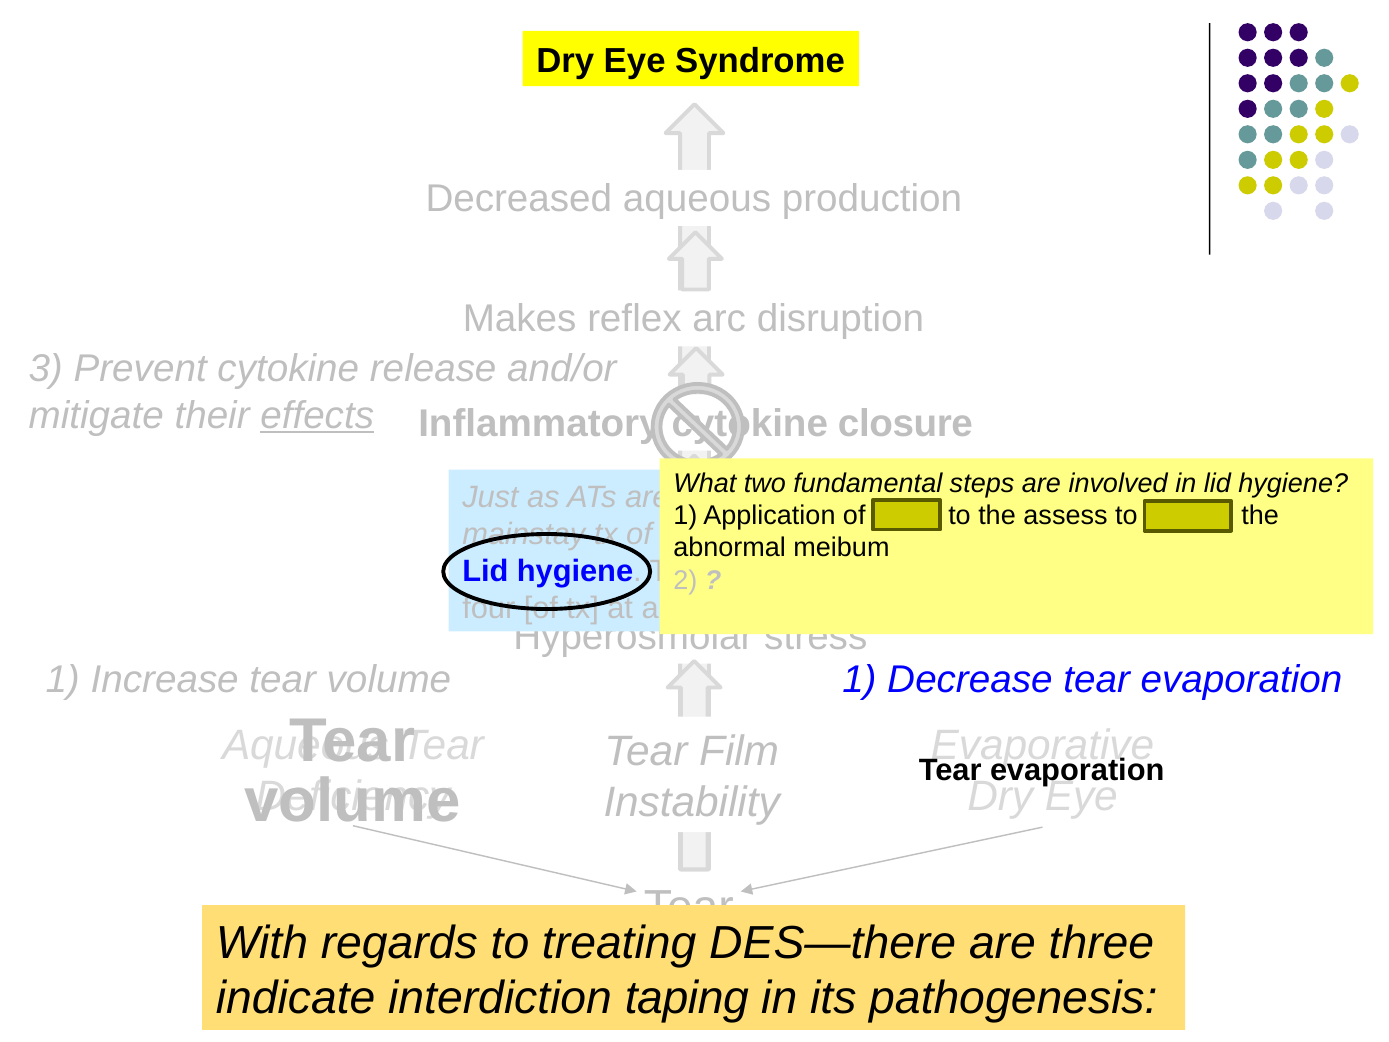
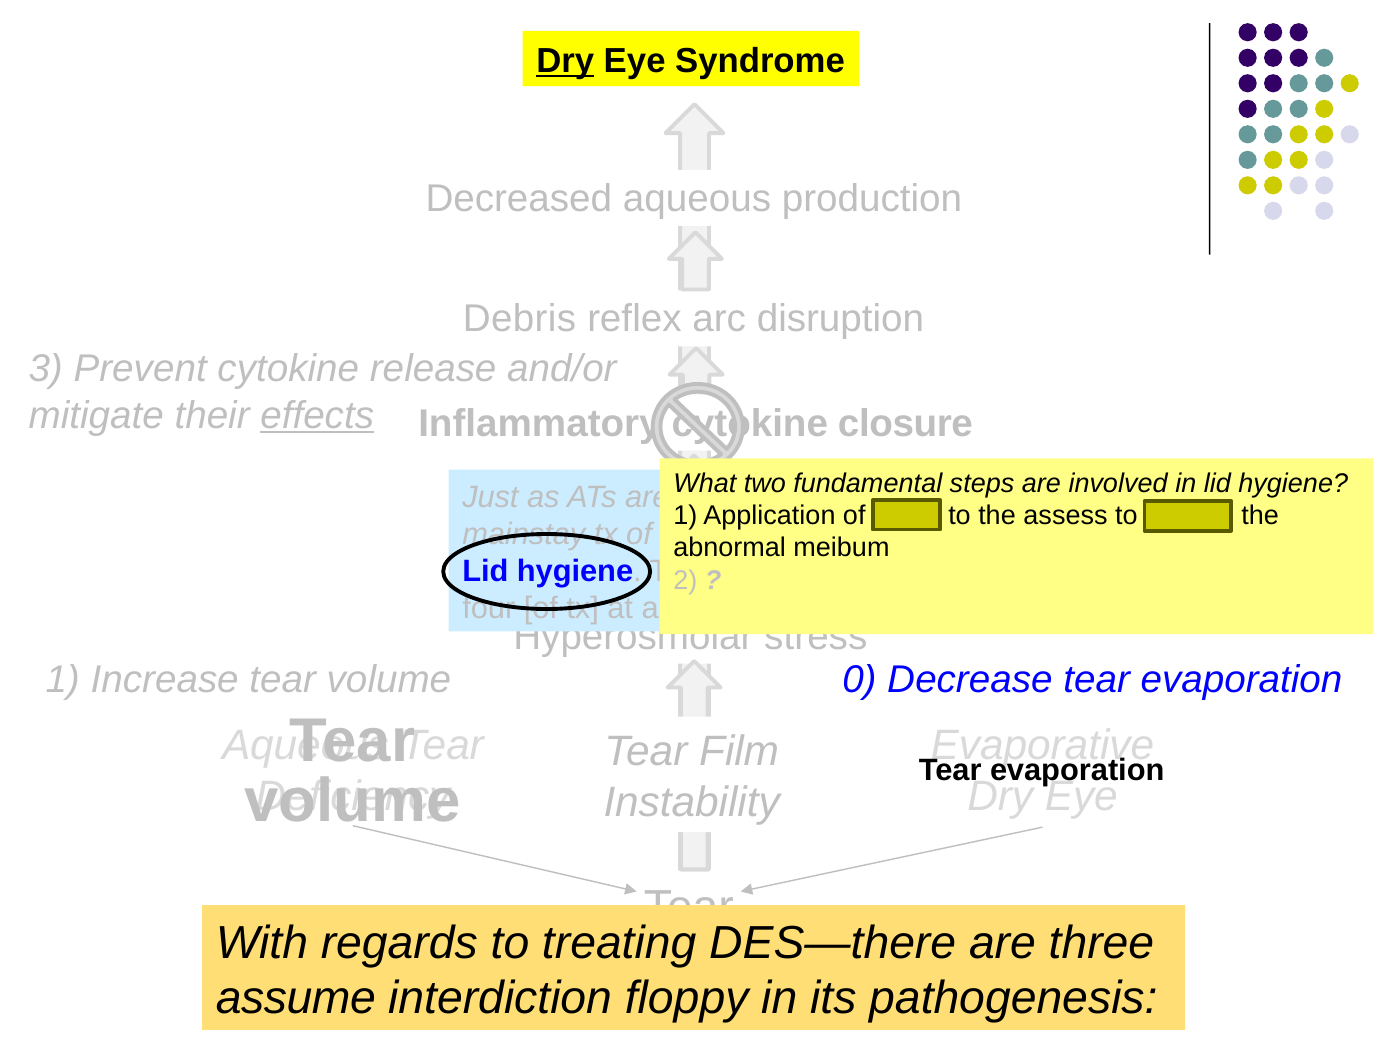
Dry underline: none -> present (565, 61)
Makes: Makes -> Debris (519, 319)
volume 1: 1 -> 0 (859, 680)
indicate: indicate -> assume (296, 998)
taping: taping -> floppy (687, 998)
